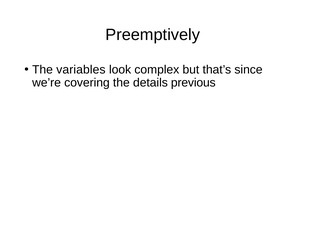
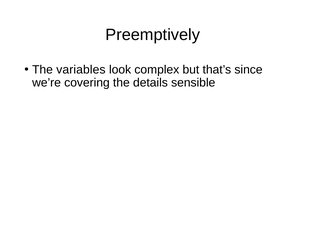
previous: previous -> sensible (193, 83)
